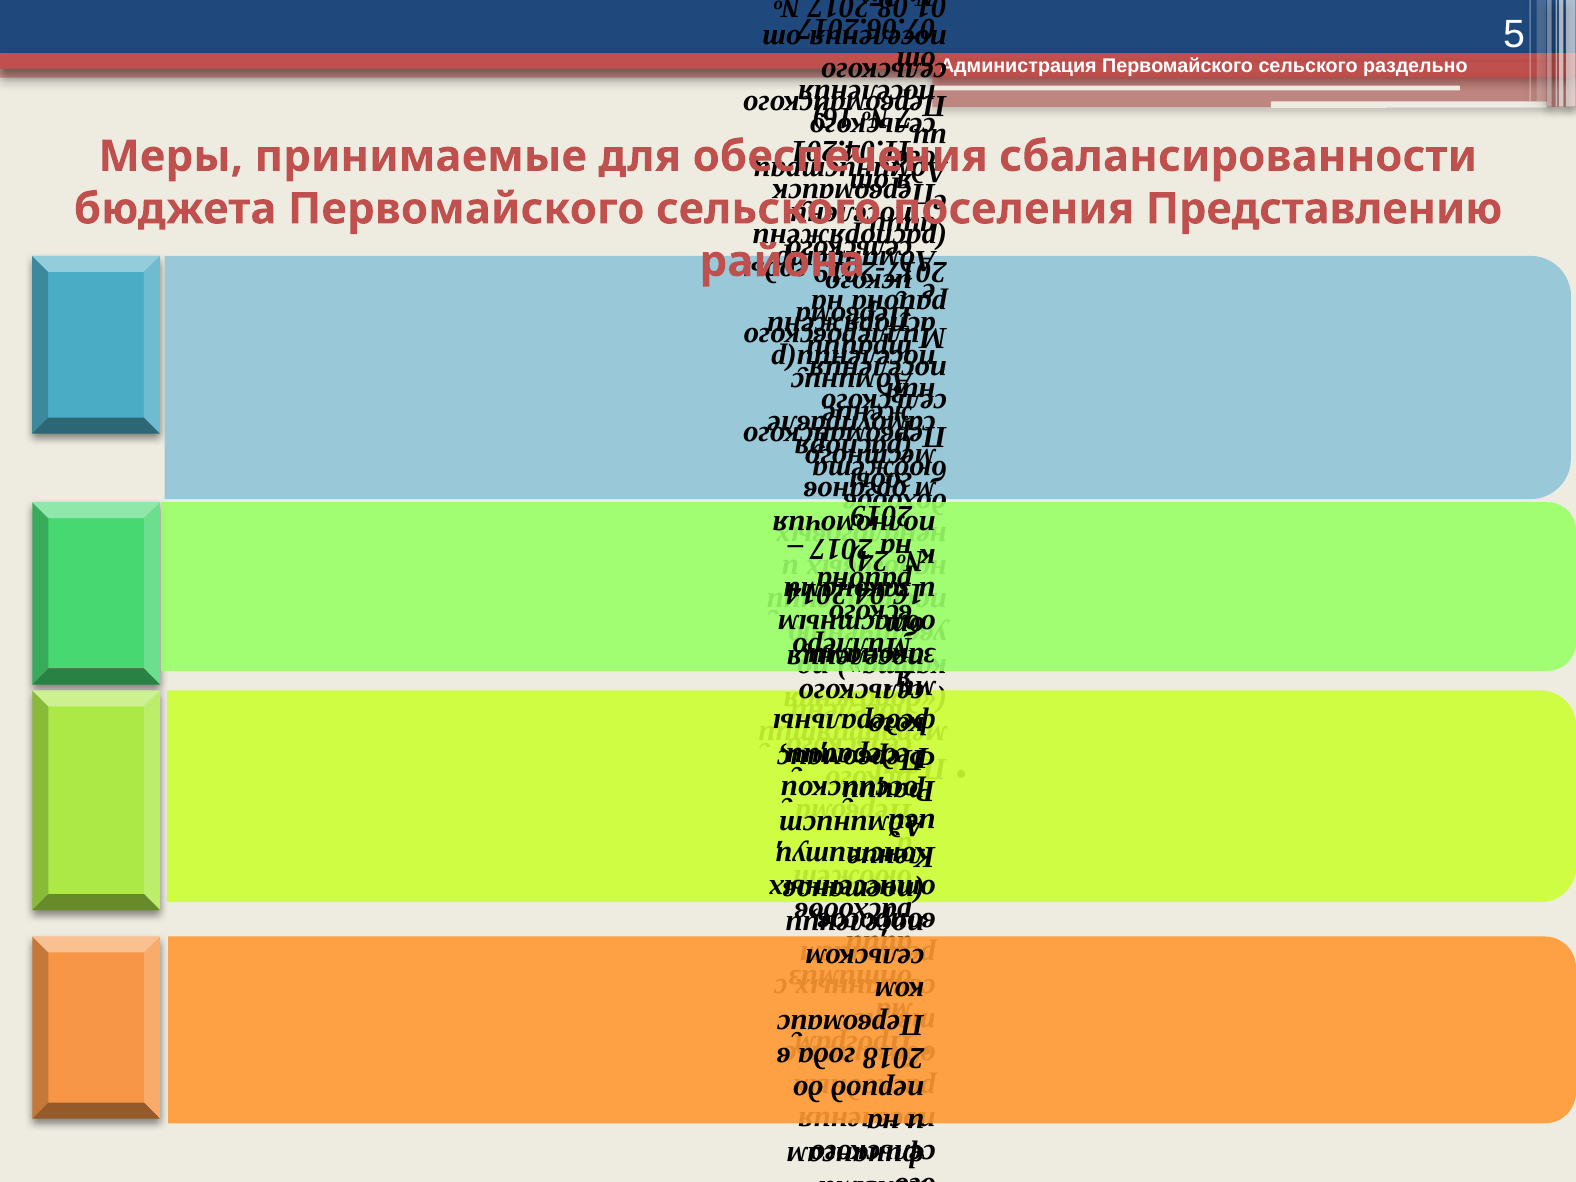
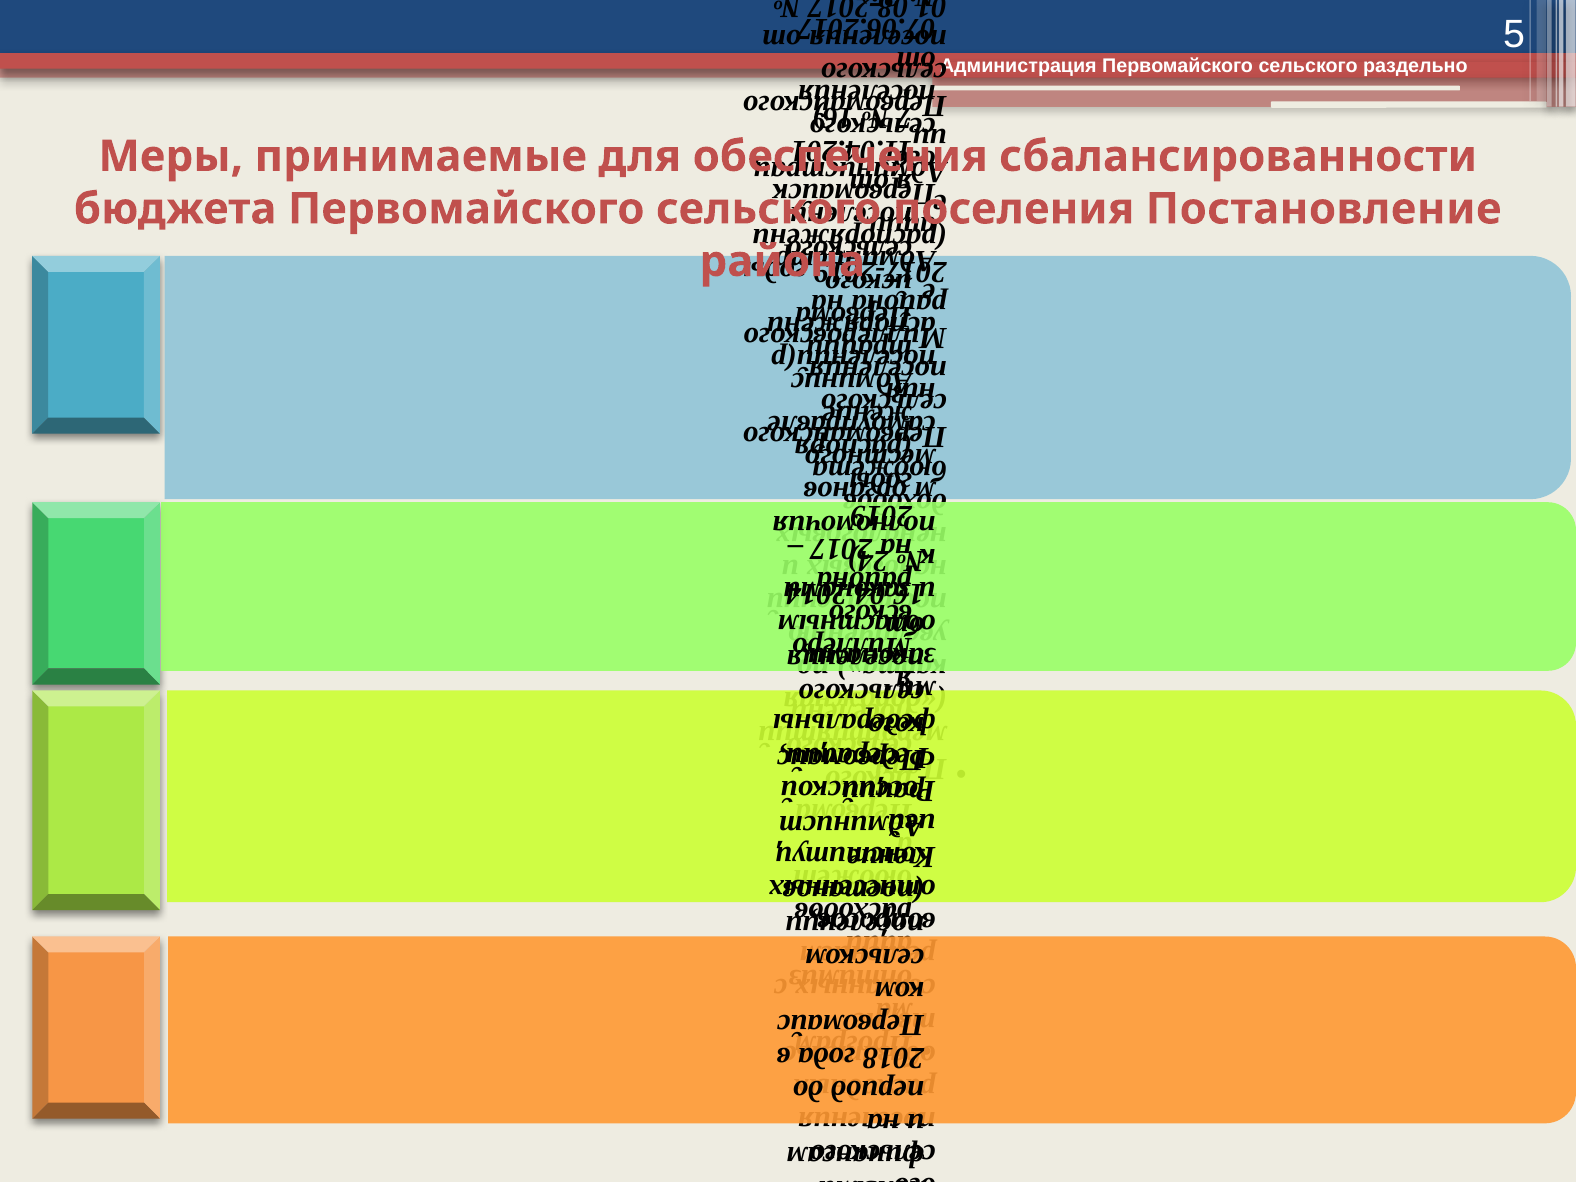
Представлению: Представлению -> Постановление (1324, 209)
